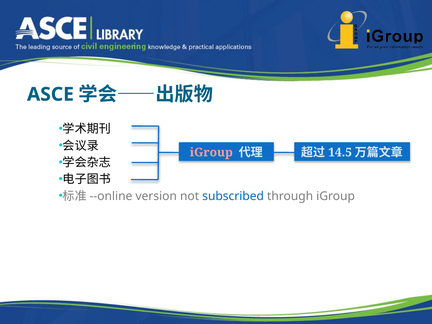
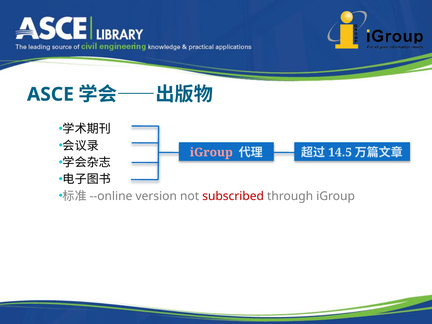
subscribed colour: blue -> red (233, 196)
